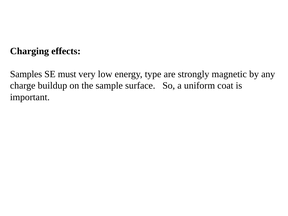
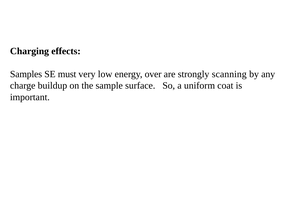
type: type -> over (153, 74)
magnetic: magnetic -> scanning (229, 74)
